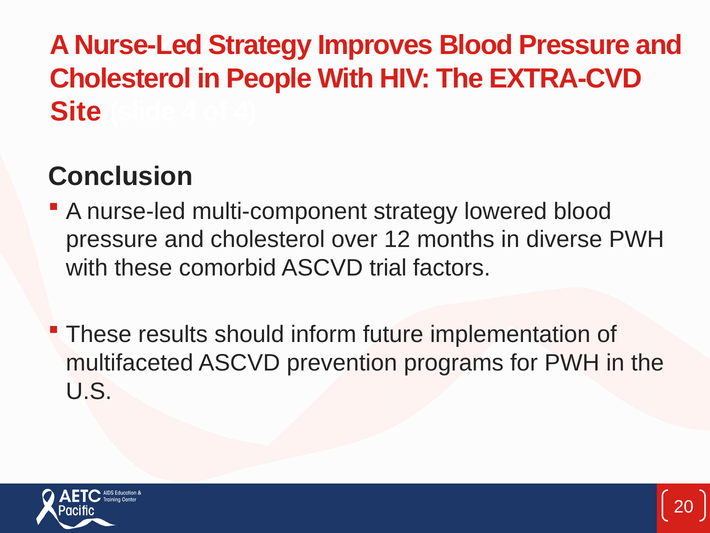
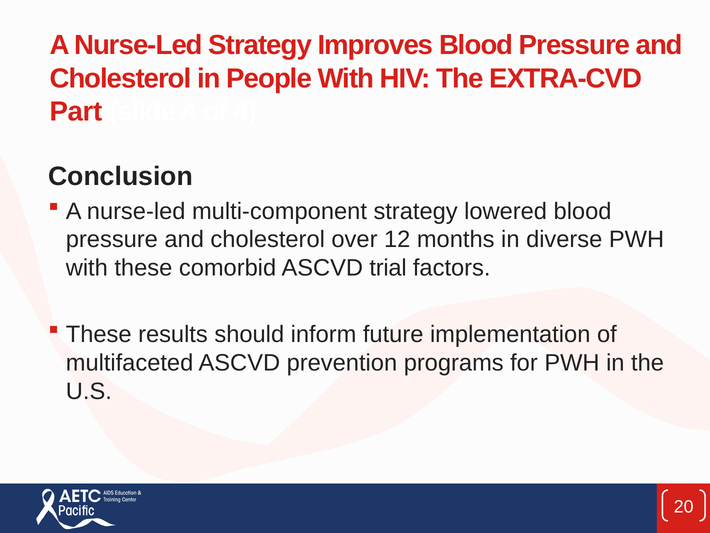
Site: Site -> Part (76, 112)
